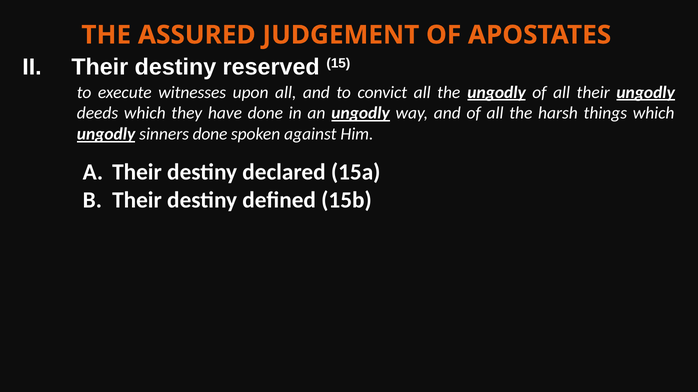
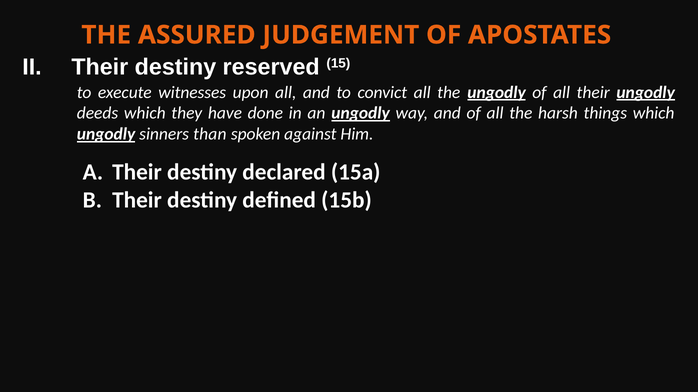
sinners done: done -> than (210, 134)
